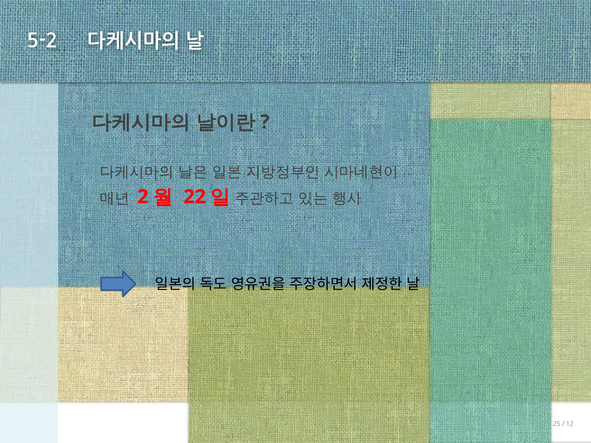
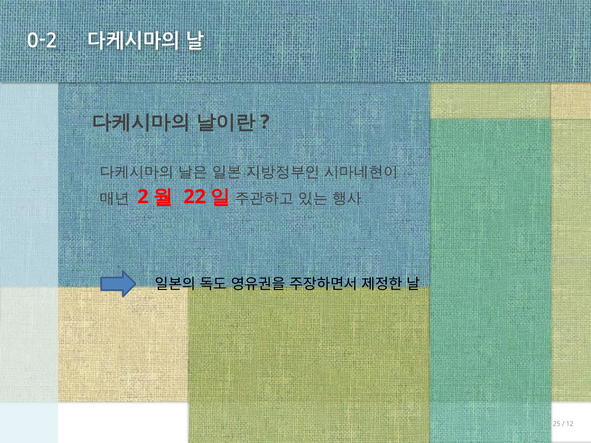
5-2: 5-2 -> 0-2 (42, 41)
